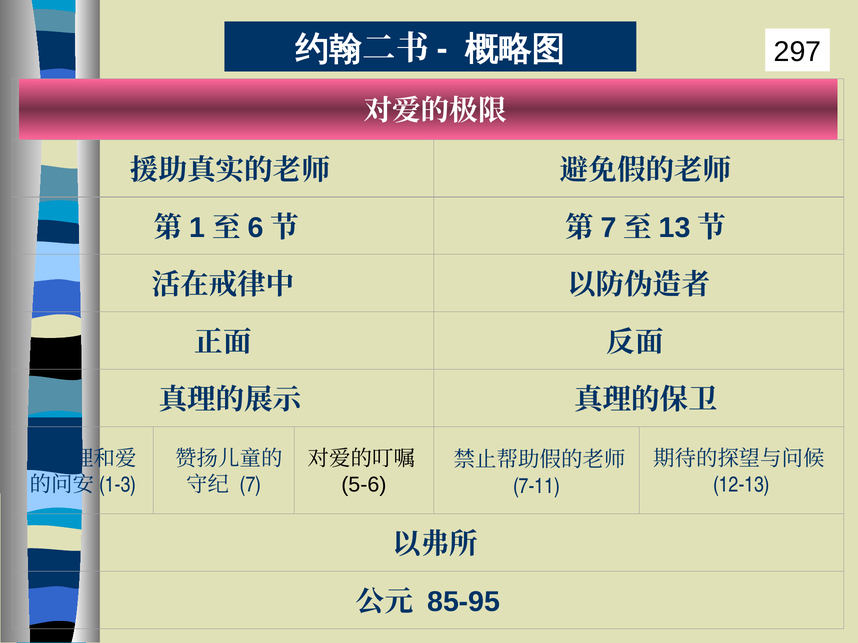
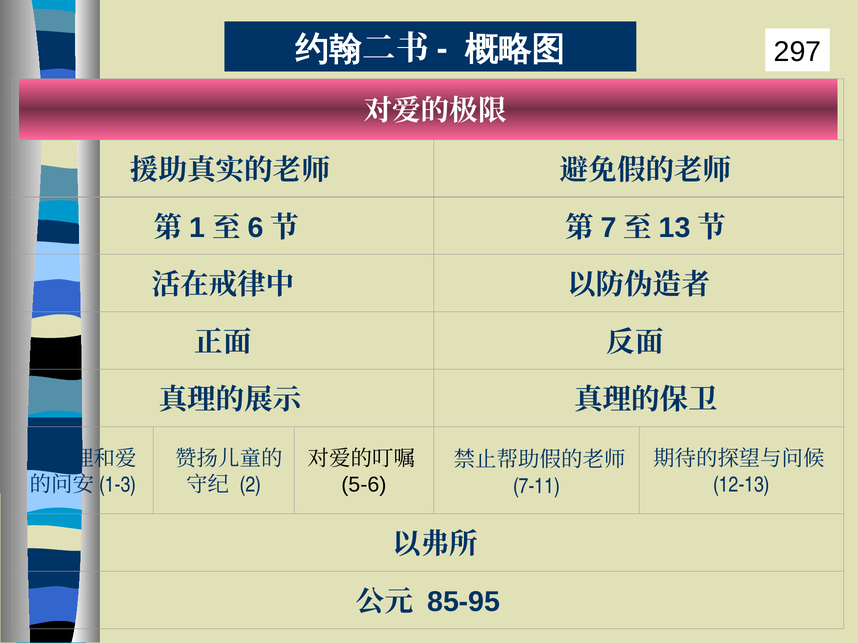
7: 7 -> 2 (251, 485)
